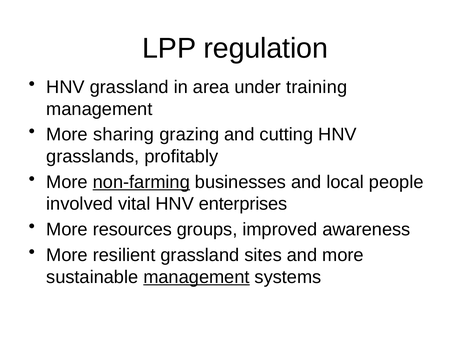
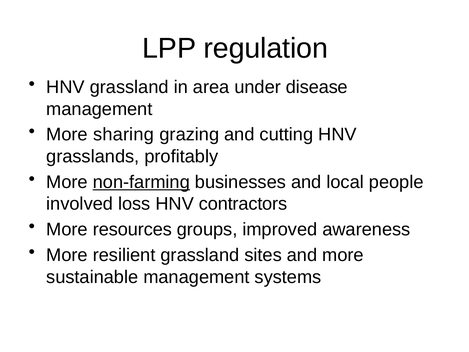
training: training -> disease (317, 87)
vital: vital -> loss (134, 204)
enterprises: enterprises -> contractors (243, 204)
management underline: present -> none (196, 277)
